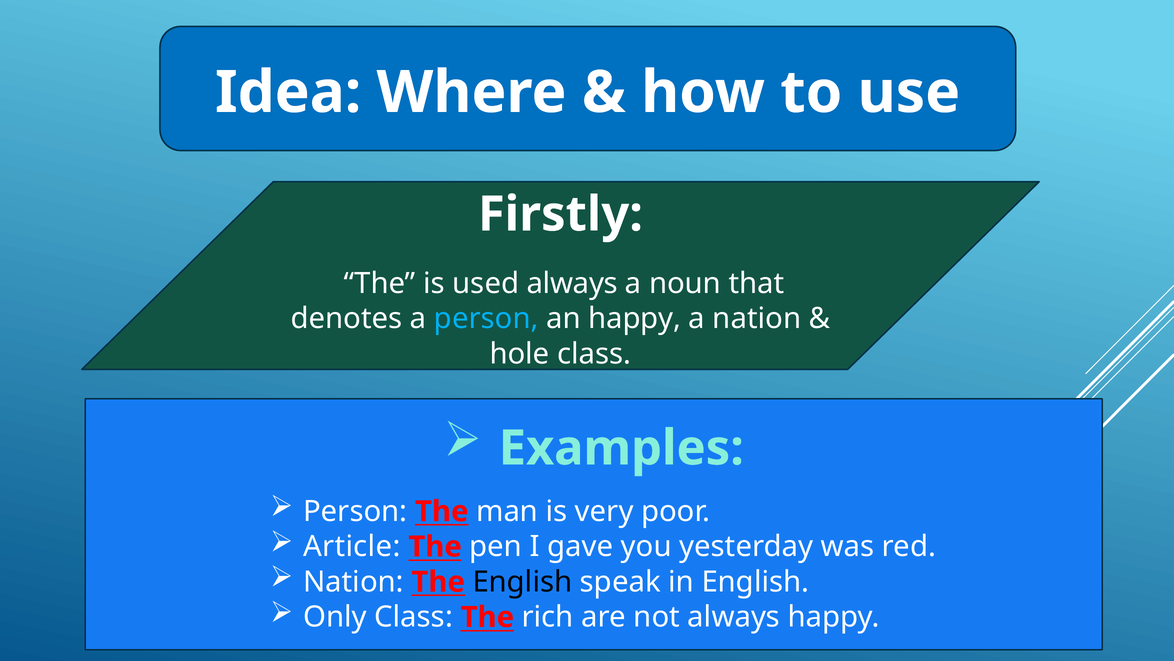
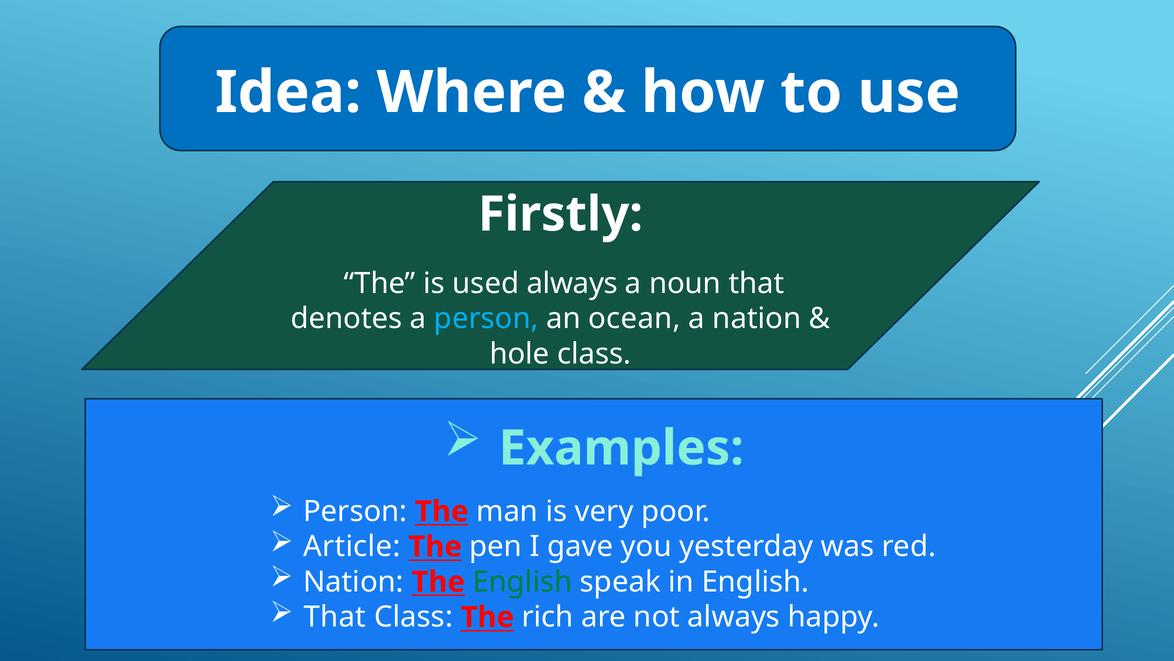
an happy: happy -> ocean (634, 318)
English colour: black -> green (522, 581)
Only: Only -> That (335, 617)
